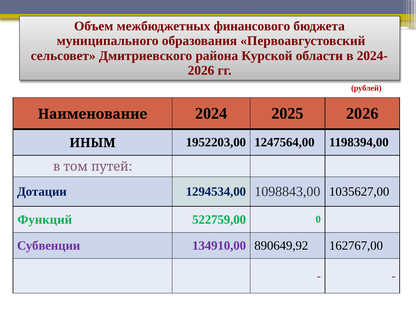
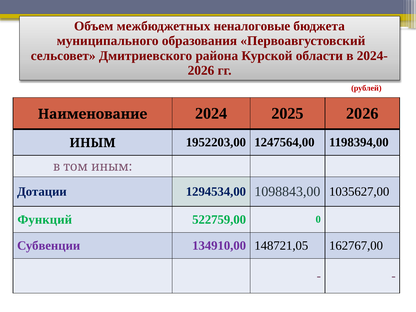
финансового: финансового -> неналоговые (252, 26)
том путей: путей -> иным (112, 167)
890649,92: 890649,92 -> 148721,05 (281, 246)
